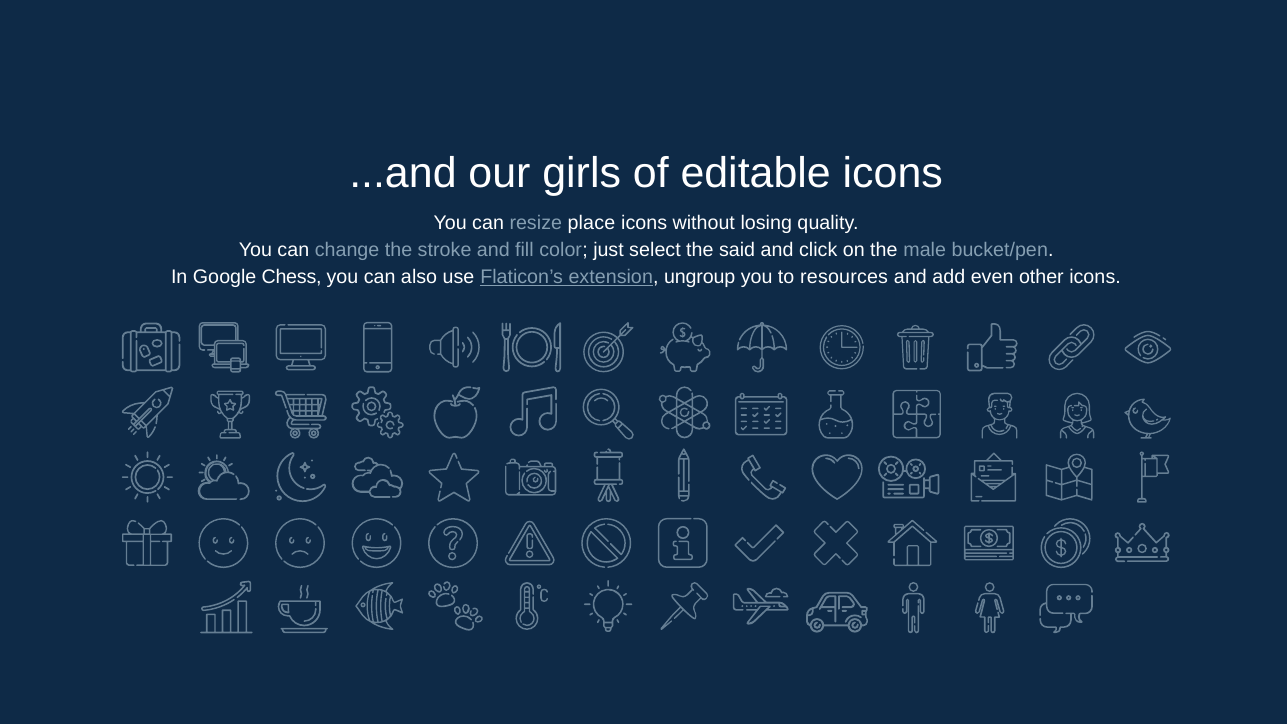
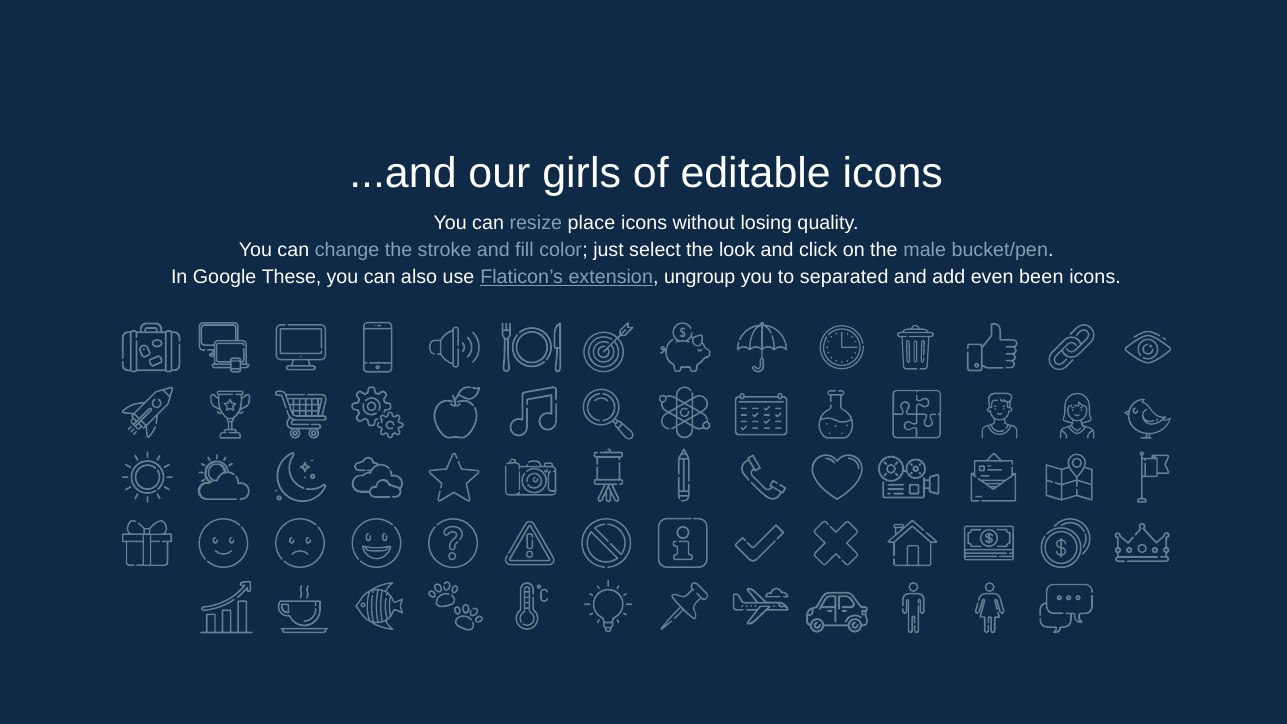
said: said -> look (737, 250)
Chess: Chess -> These (292, 277)
resources: resources -> separated (844, 277)
other: other -> been (1041, 277)
